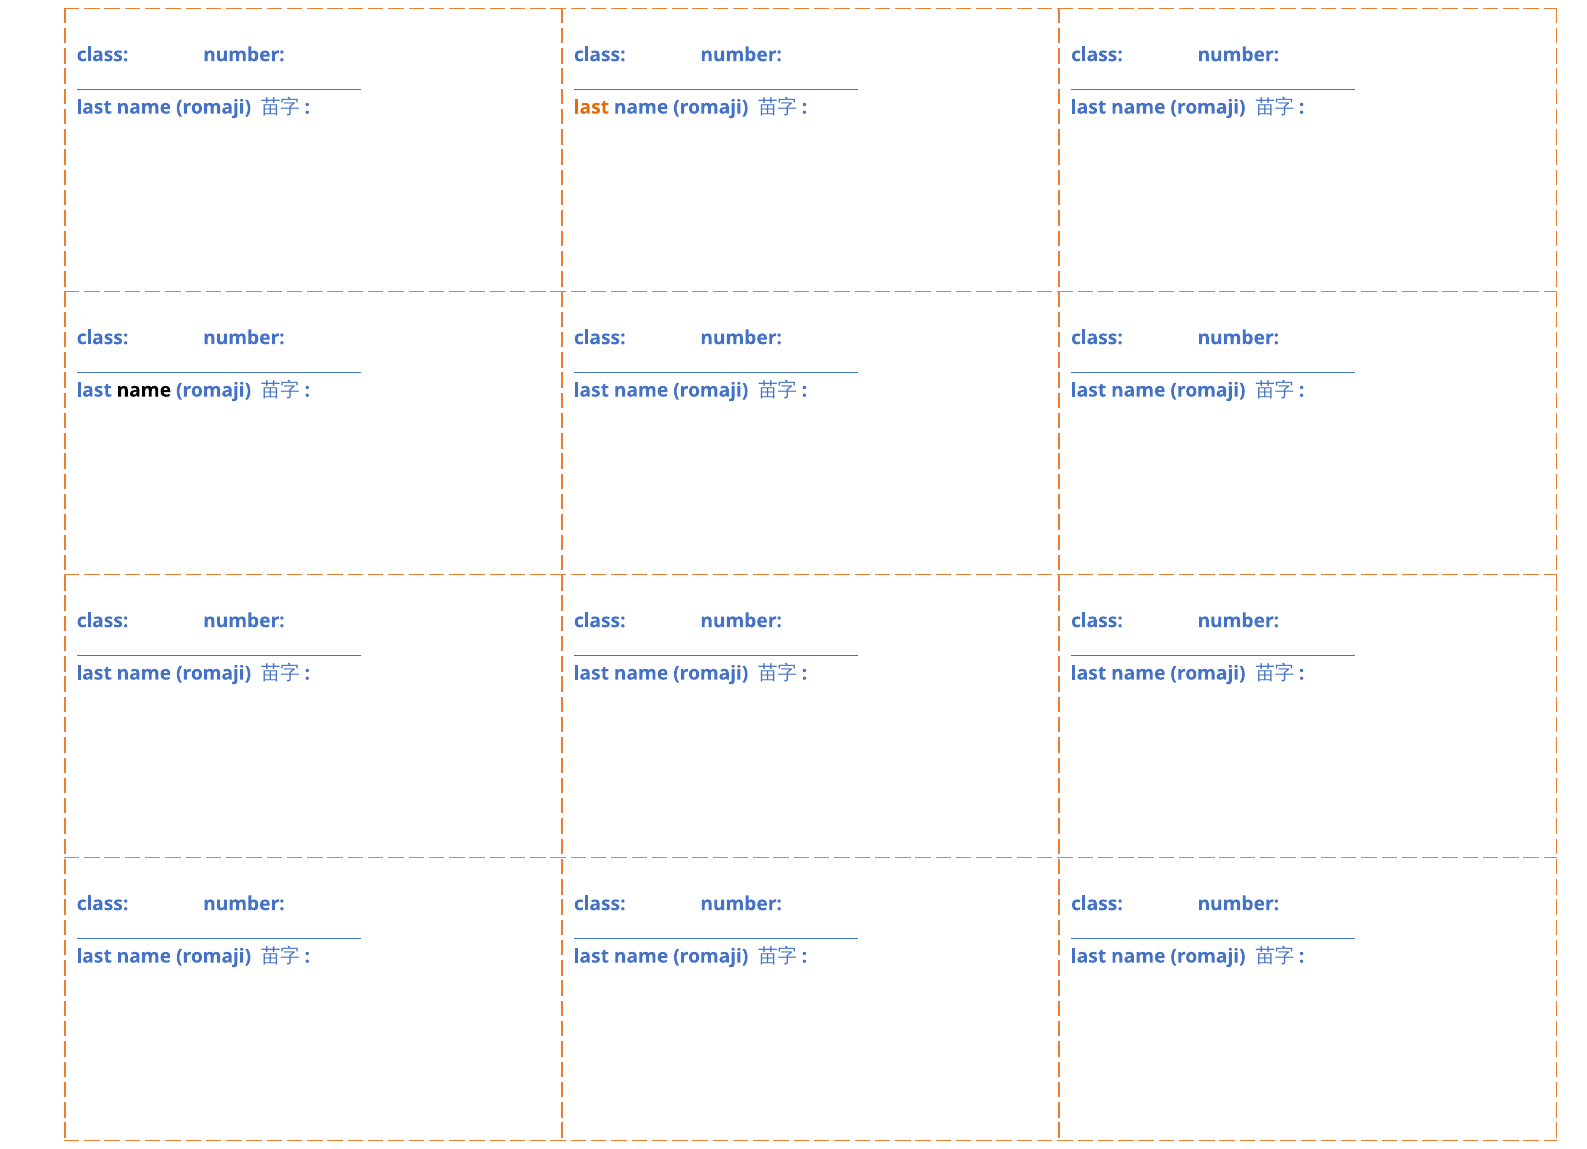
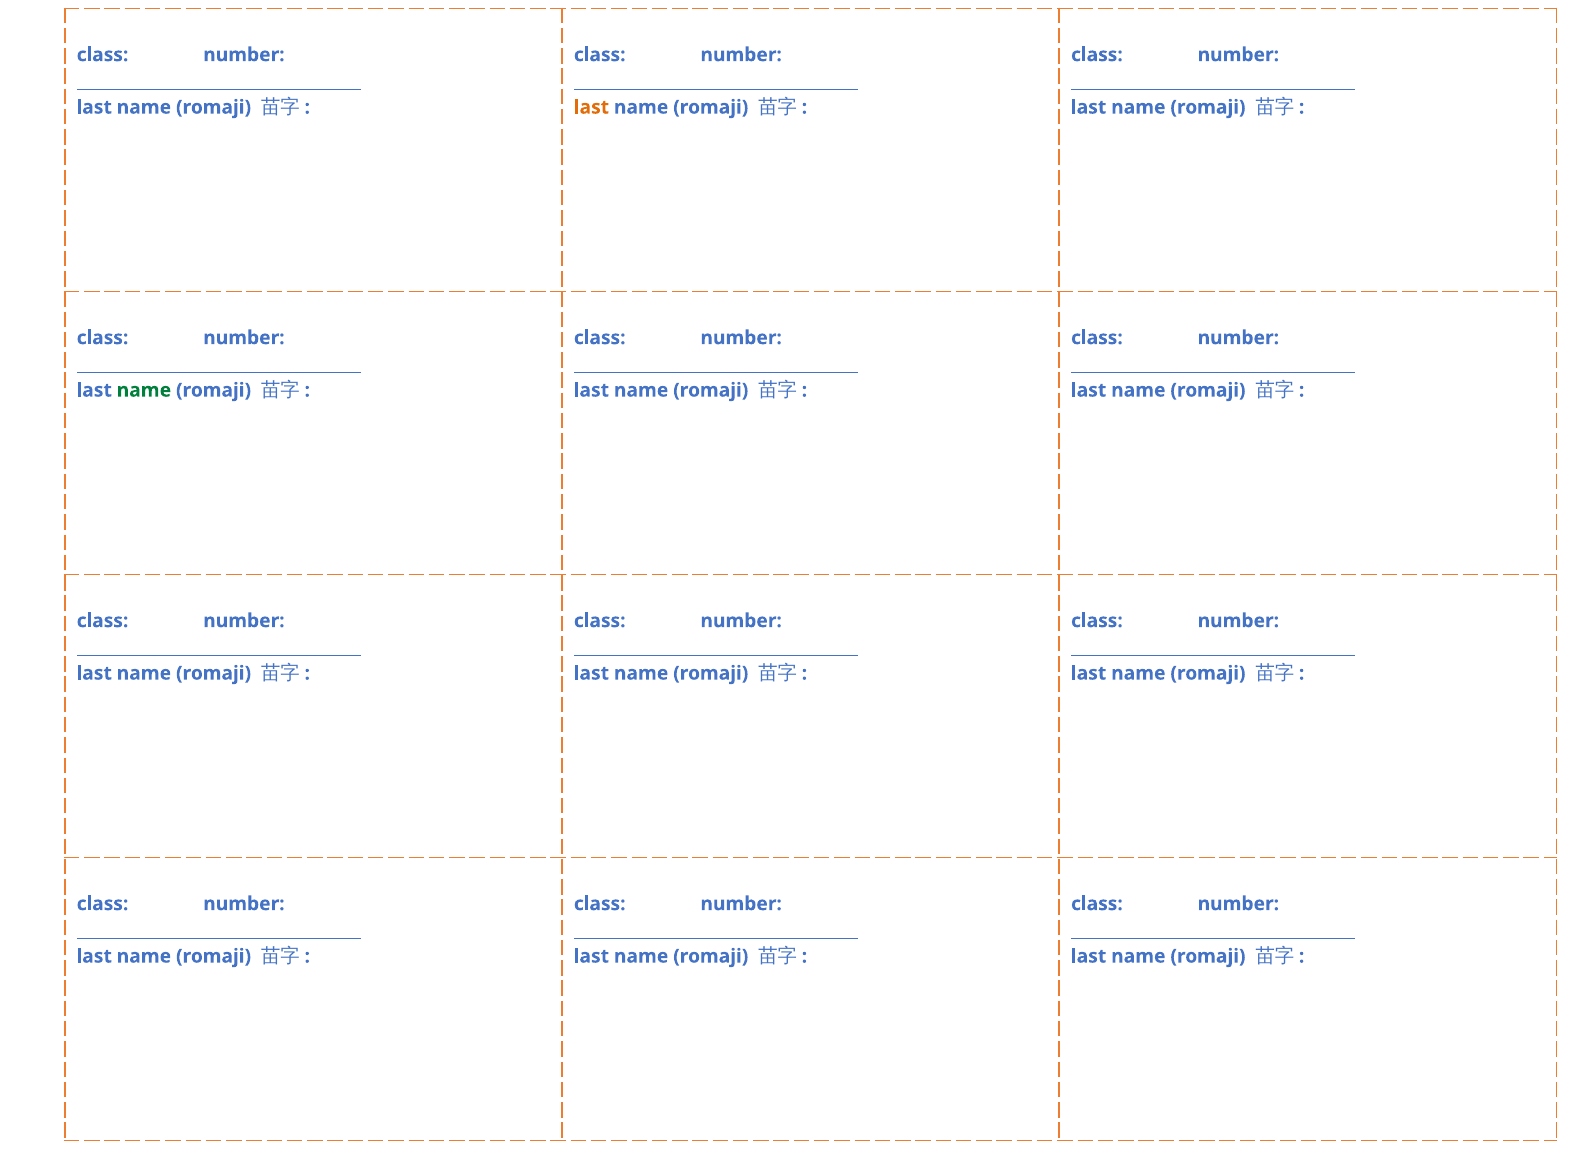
name colour: black -> green (144, 390)
